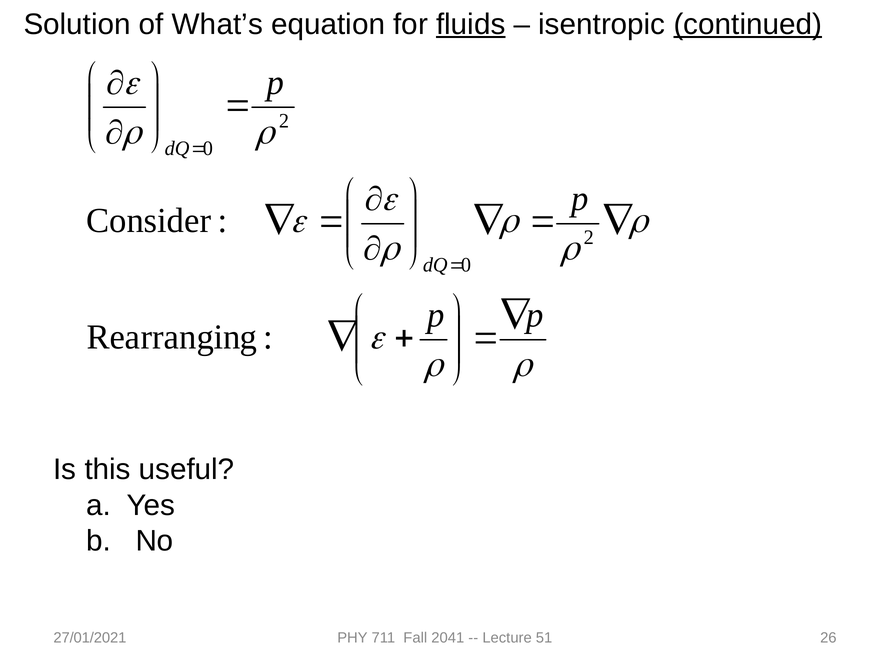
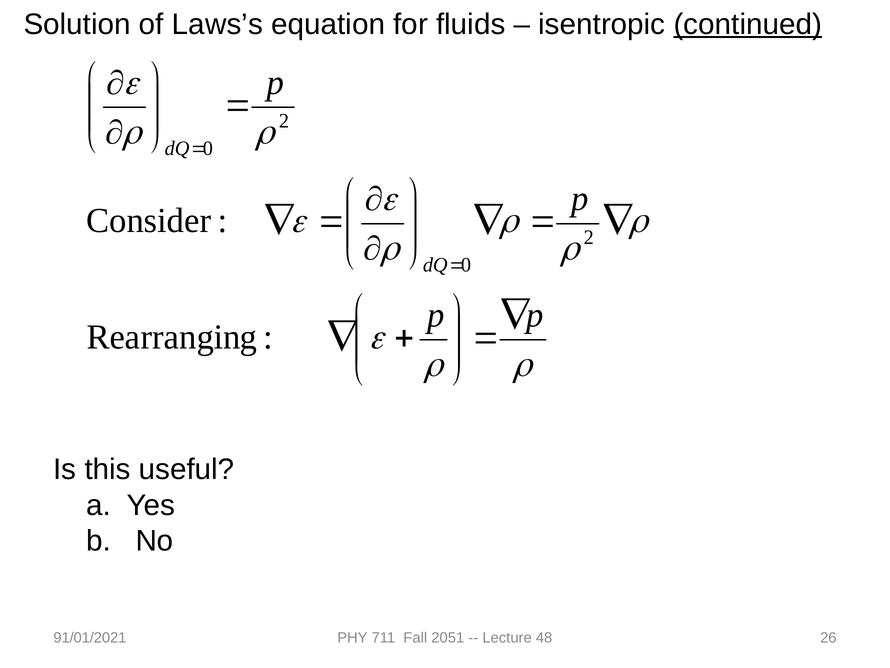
What’s: What’s -> Laws’s (217, 24)
fluids underline: present -> none (471, 24)
27/01/2021: 27/01/2021 -> 91/01/2021 (90, 637)
2041: 2041 -> 2051 (448, 637)
51: 51 -> 48 (544, 637)
